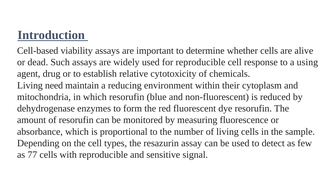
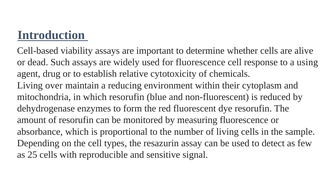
for reproducible: reproducible -> fluorescence (200, 62)
need: need -> over (54, 85)
77: 77 -> 25 (32, 155)
